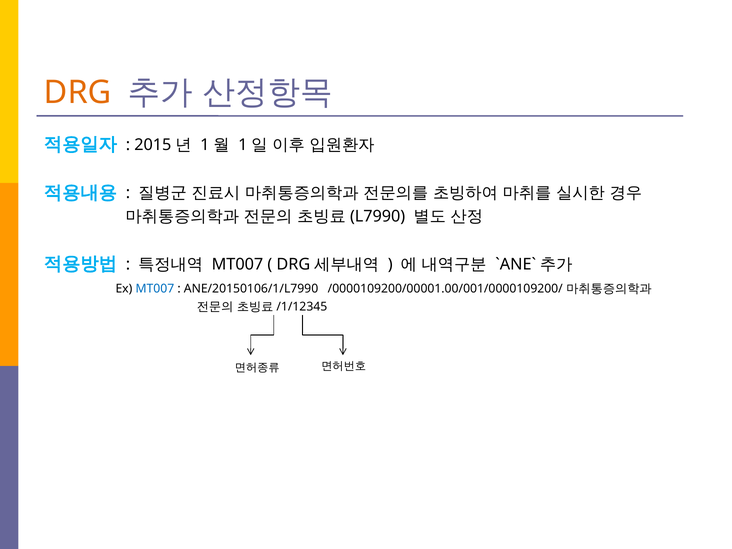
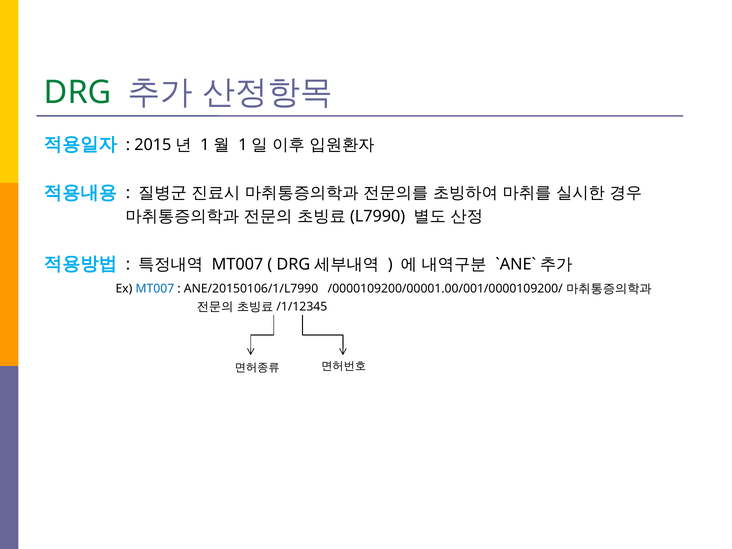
DRG colour: orange -> green (78, 93)
